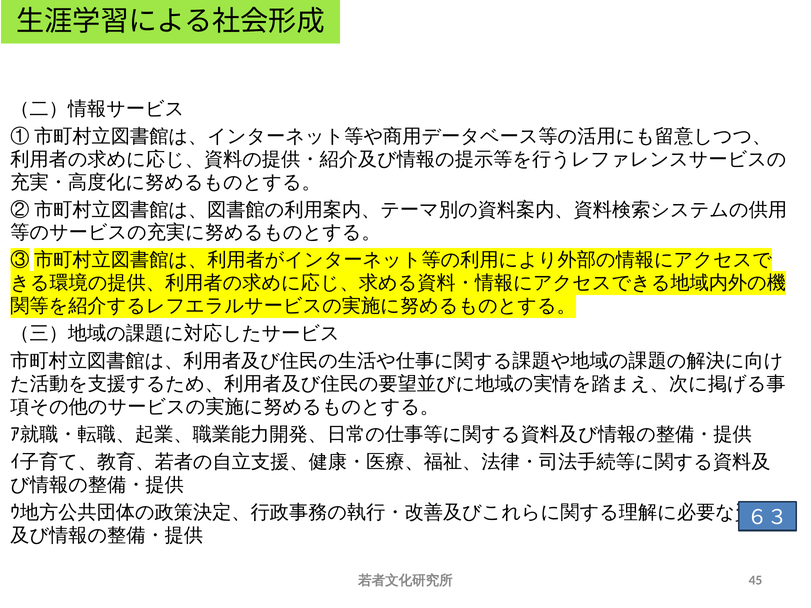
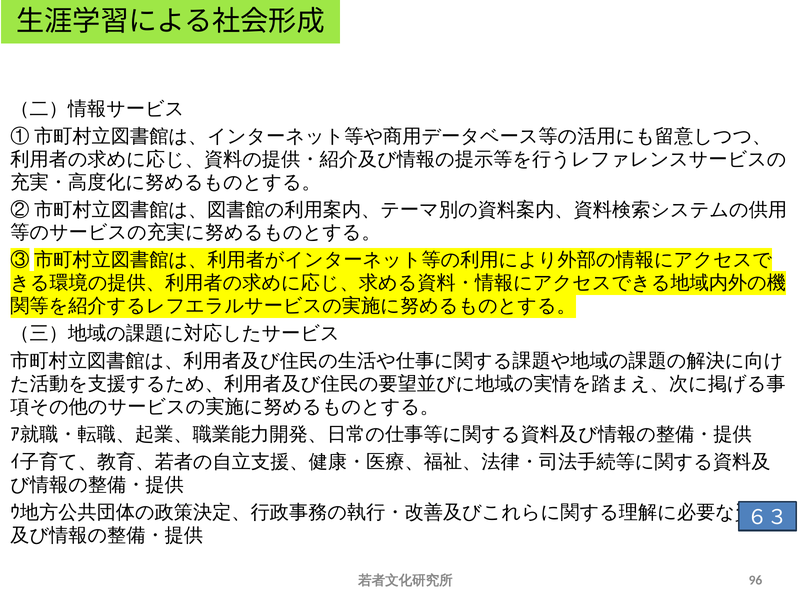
45: 45 -> 96 (755, 581)
